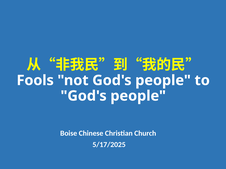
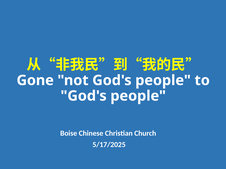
Fools: Fools -> Gone (35, 81)
